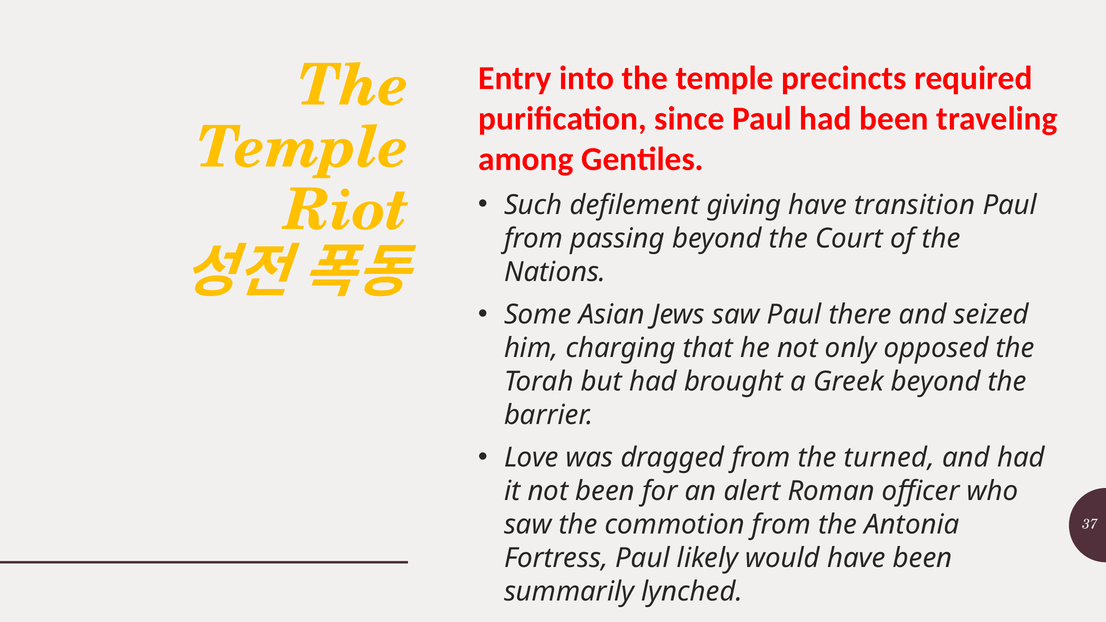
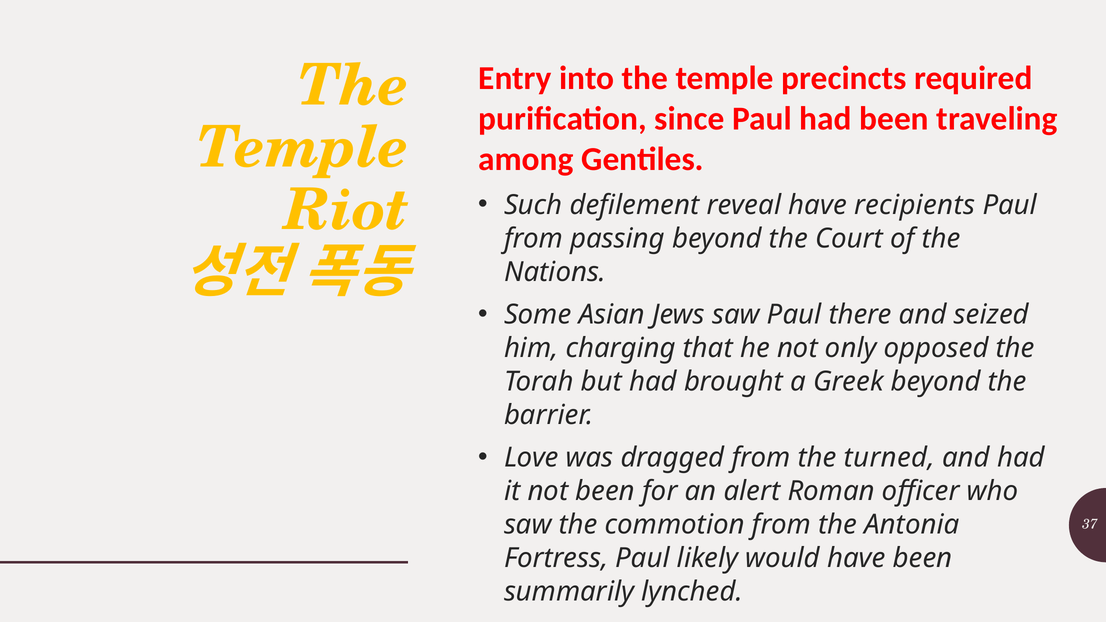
giving: giving -> reveal (744, 205)
transition: transition -> recipients (915, 205)
